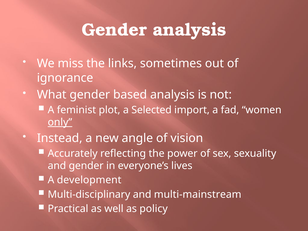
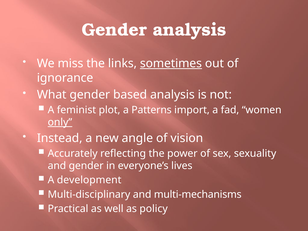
sometimes underline: none -> present (171, 63)
Selected: Selected -> Patterns (152, 110)
multi-mainstream: multi-mainstream -> multi-mechanisms (198, 194)
